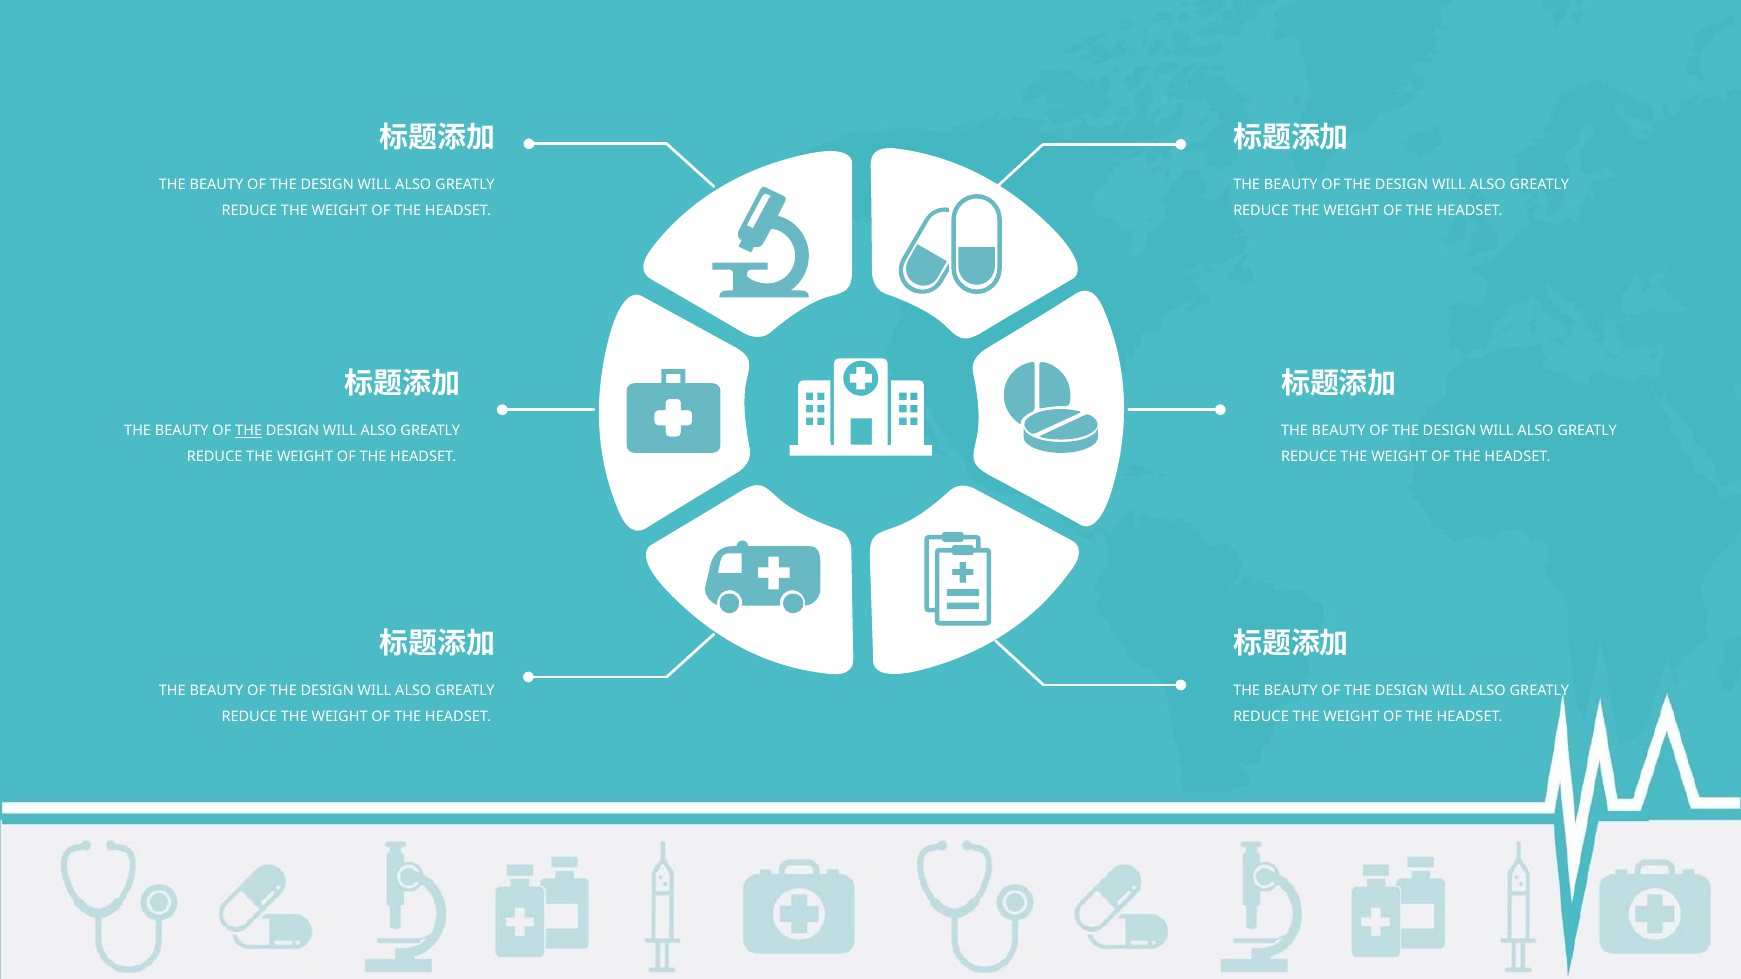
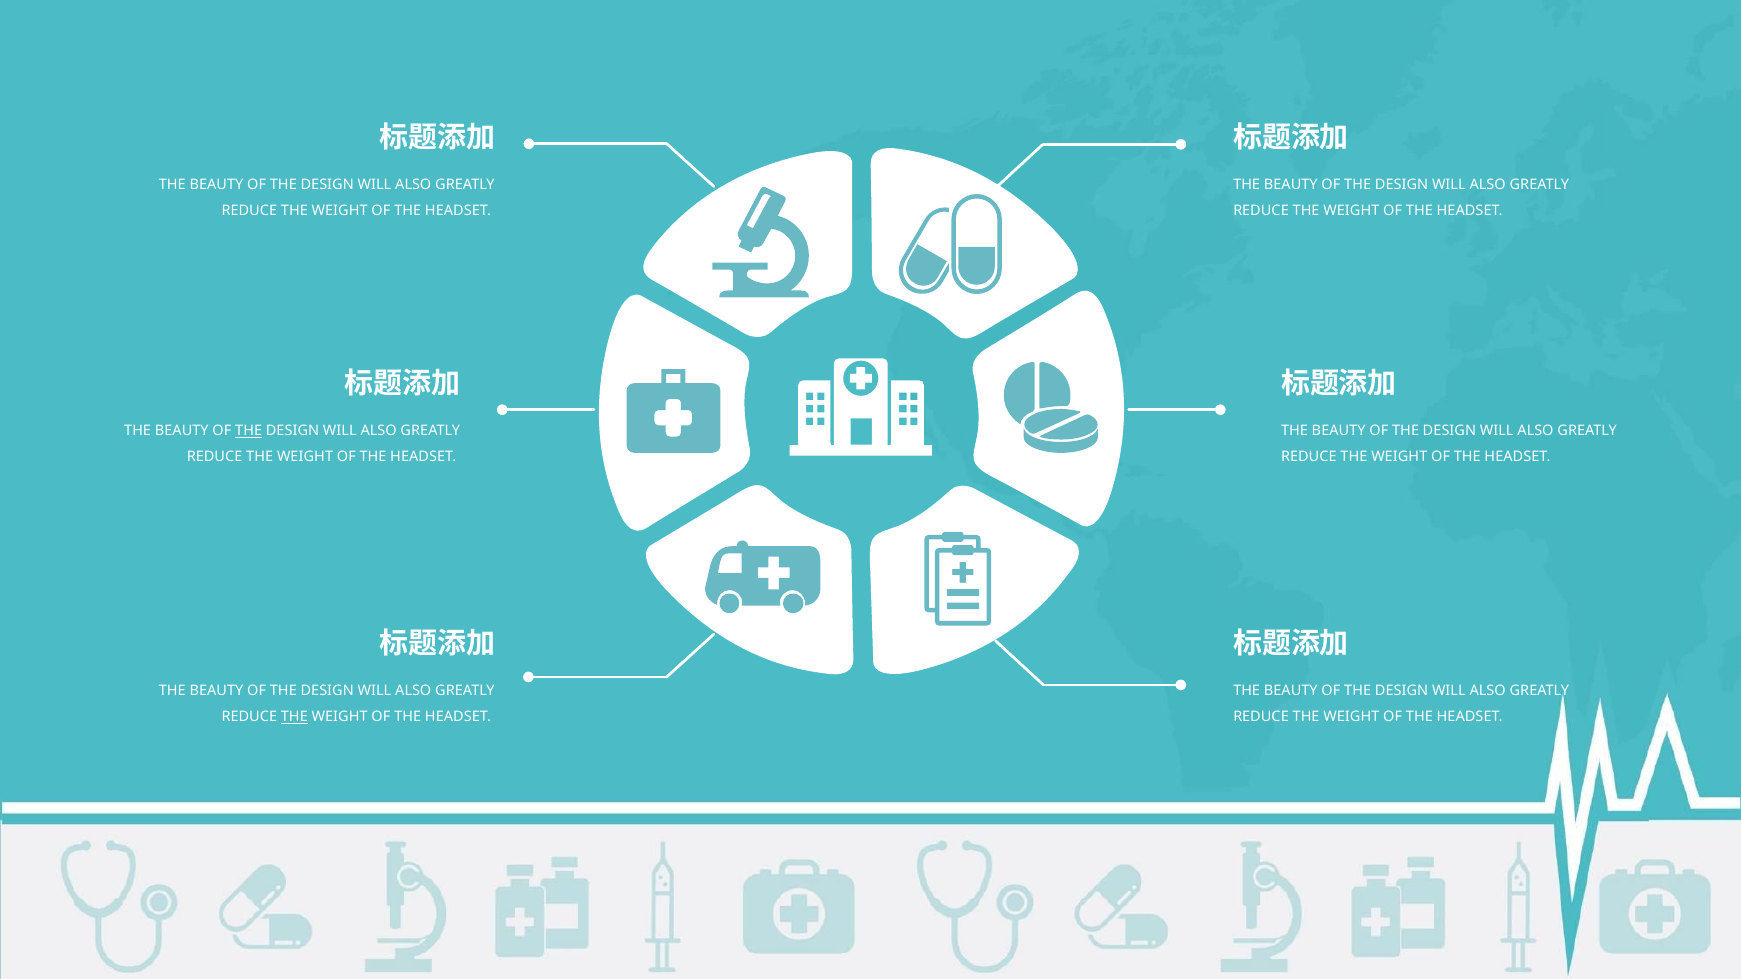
THE underline: none -> present (294, 717)
